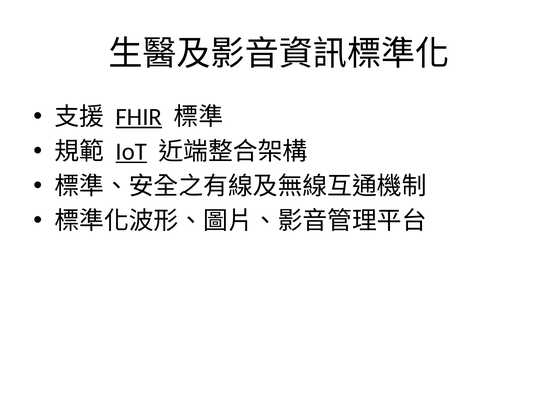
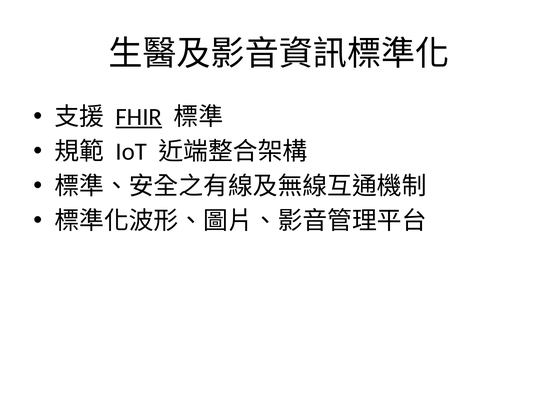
IoT underline: present -> none (131, 152)
